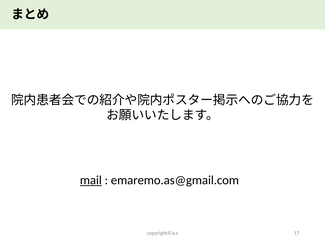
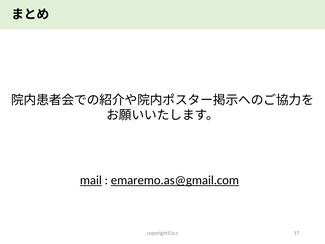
emaremo.as@gmail.com underline: none -> present (175, 180)
